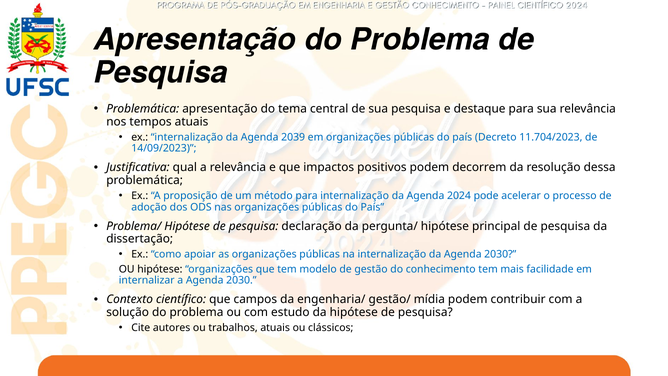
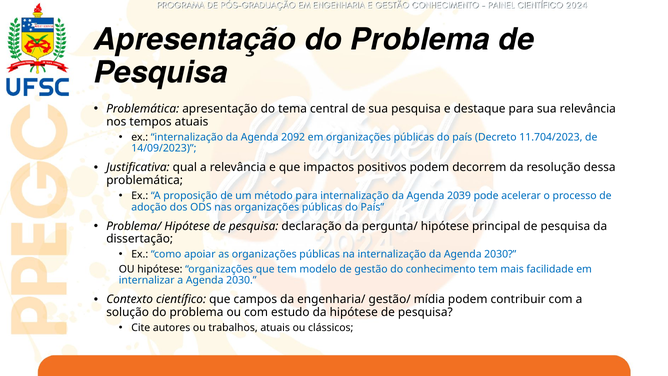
2039: 2039 -> 2092 (293, 137)
2024: 2024 -> 2039 (459, 196)
